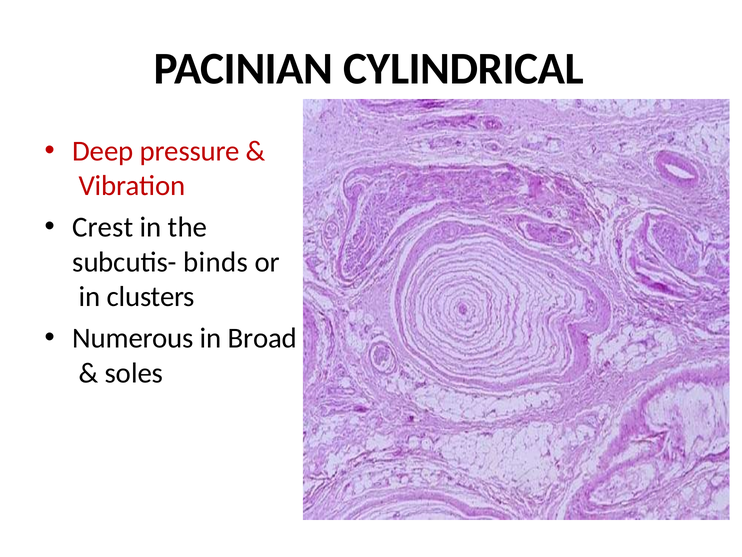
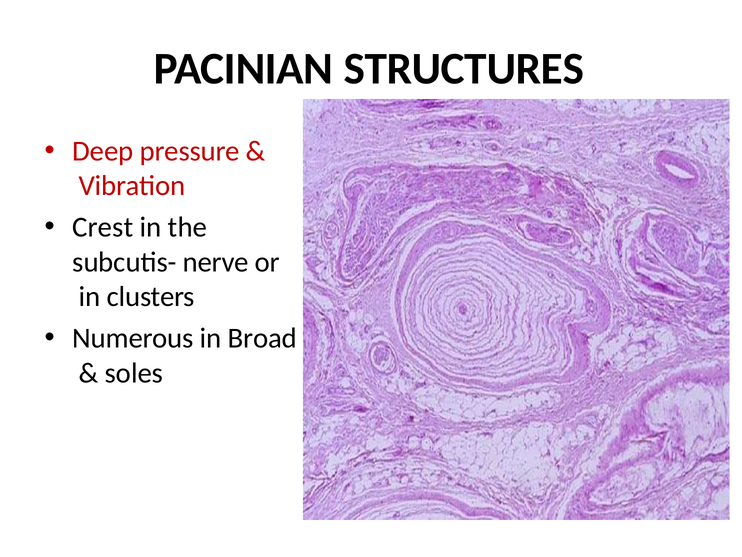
CYLINDRICAL: CYLINDRICAL -> STRUCTURES (464, 69)
binds: binds -> nerve (216, 262)
